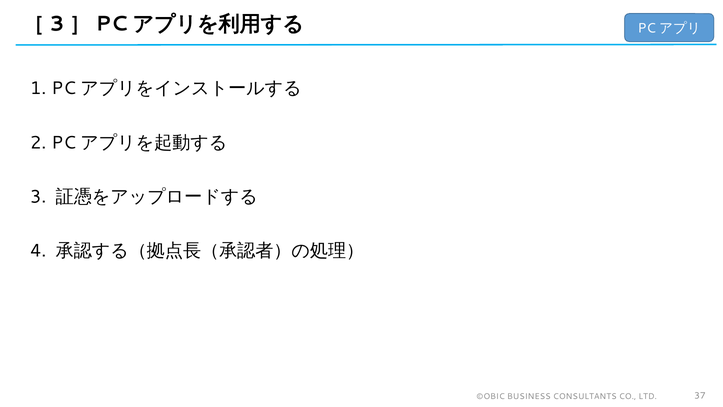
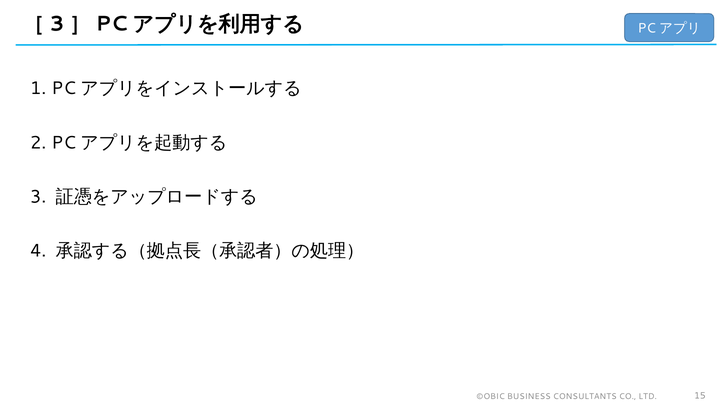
37: 37 -> 15 (700, 396)
